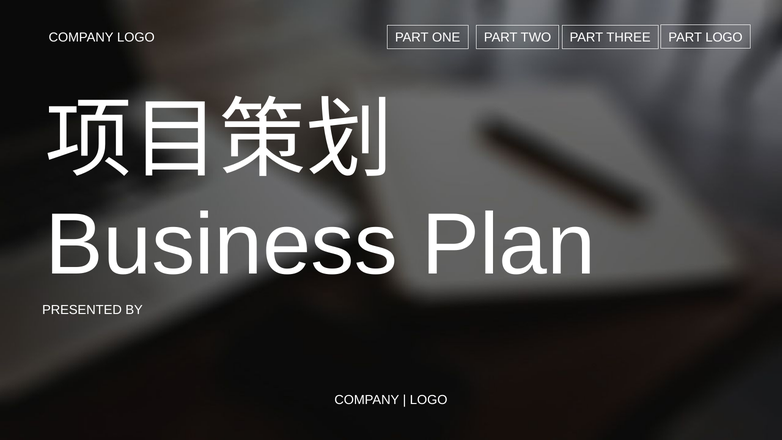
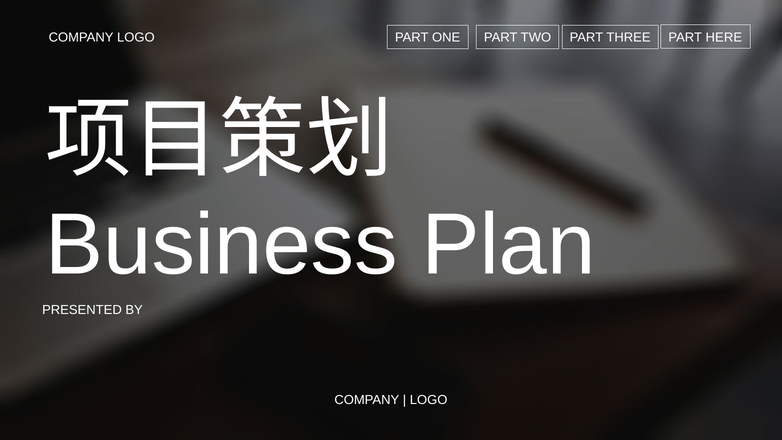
PART LOGO: LOGO -> HERE (724, 37)
